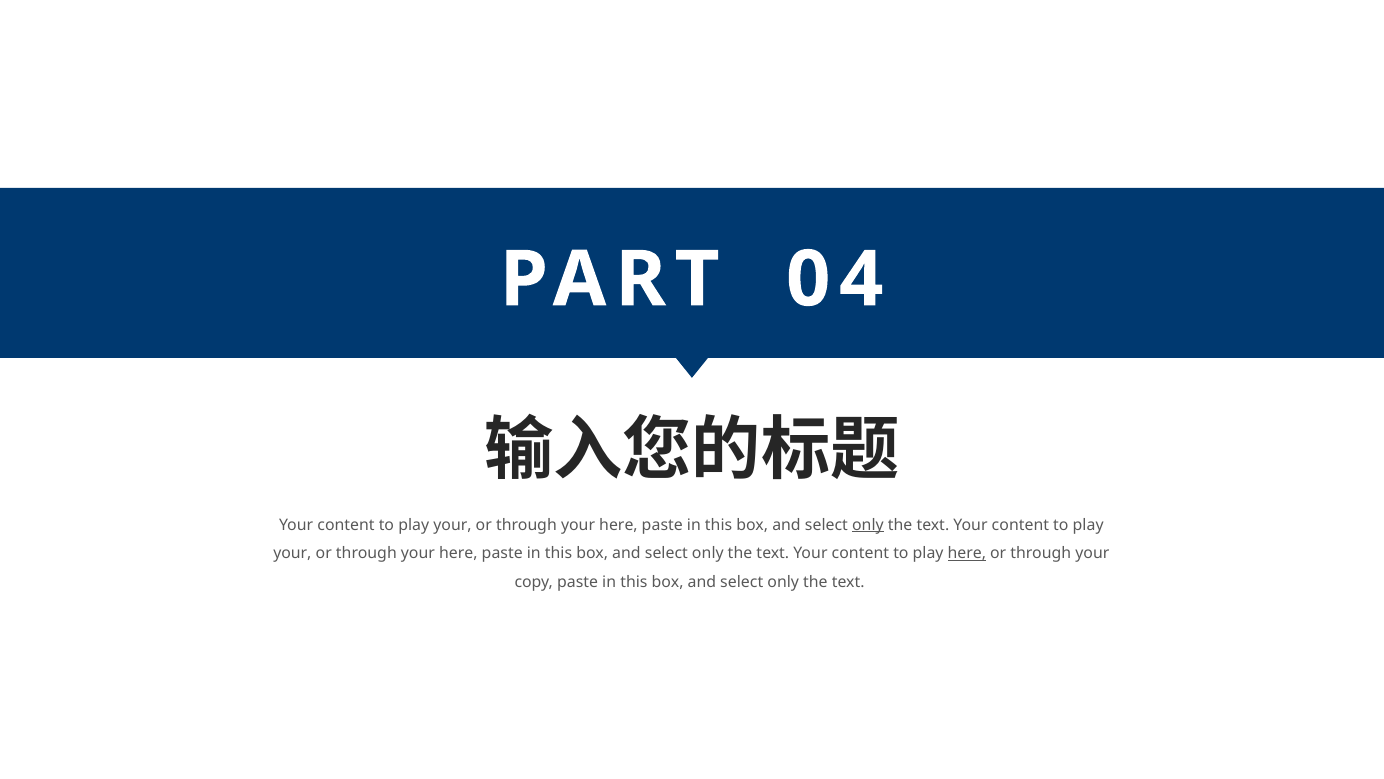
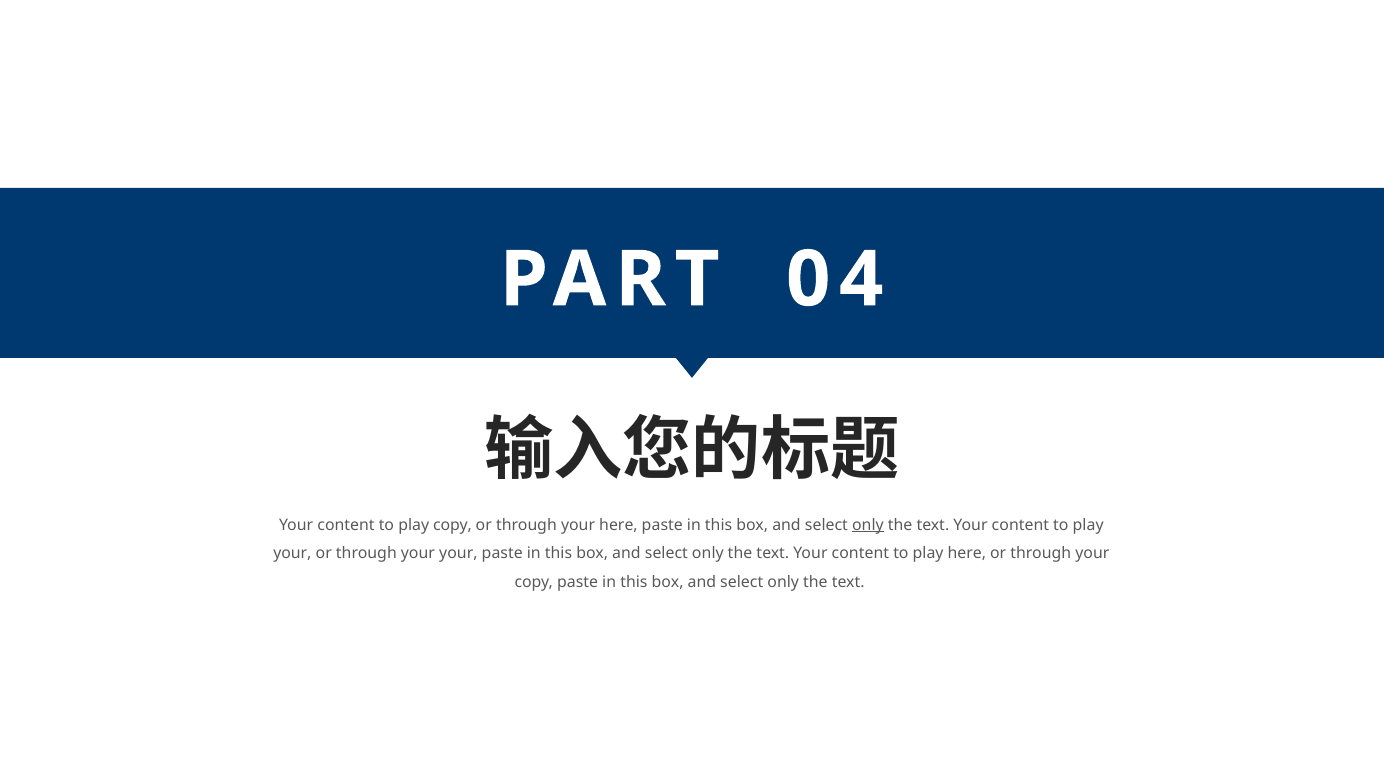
your: your -> copy (453, 525)
here: here -> your (458, 553)
here underline: present -> none (967, 553)
